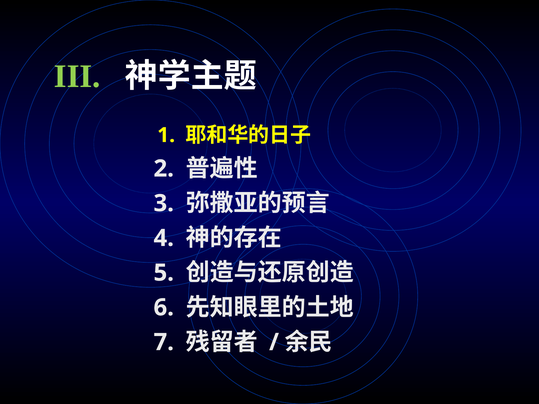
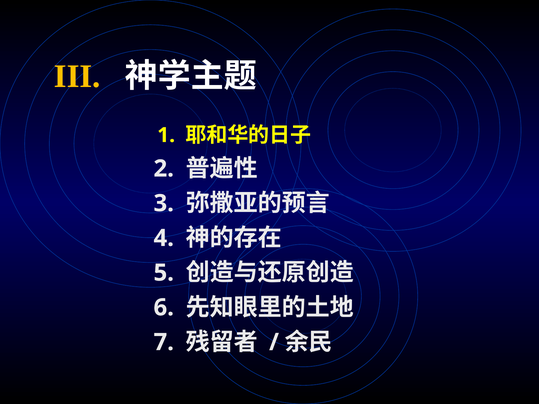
III colour: light green -> yellow (77, 76)
